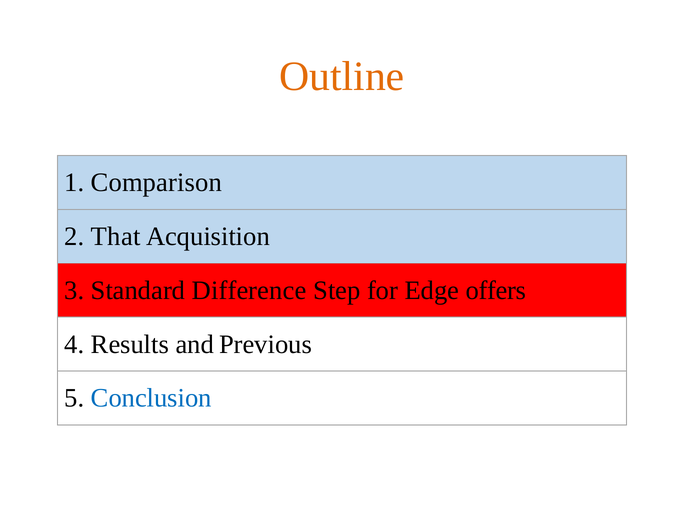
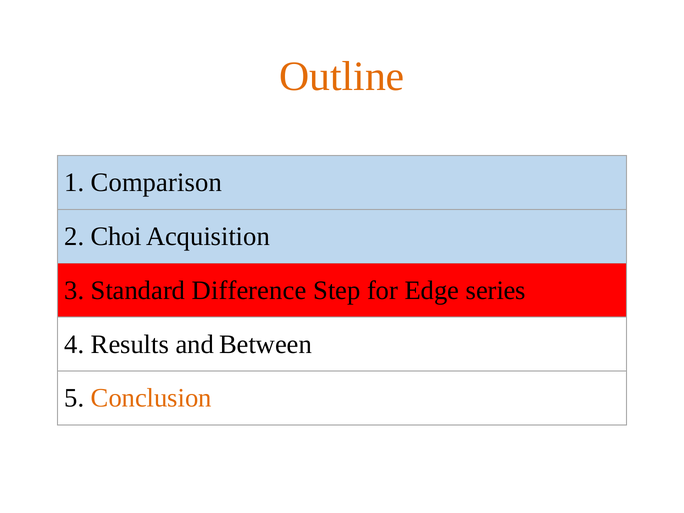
That: That -> Choi (116, 237)
offers: offers -> series (496, 290)
Previous: Previous -> Between (265, 344)
Conclusion colour: blue -> orange (151, 398)
